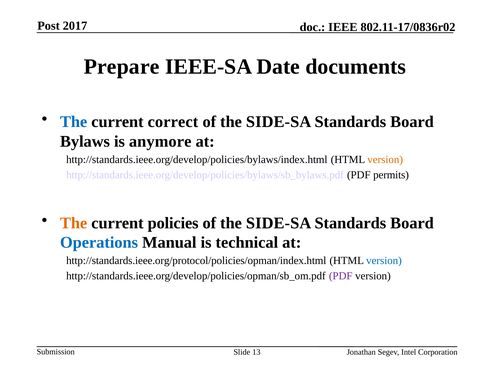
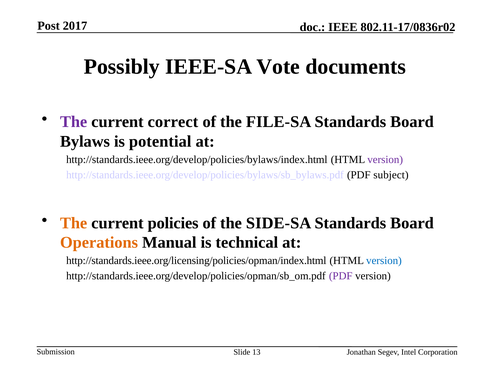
Prepare: Prepare -> Possibly (122, 67)
Date: Date -> Vote (278, 67)
The colour: blue -> purple (74, 122)
SIDE-SA: SIDE-SA -> FILE-SA (279, 122)
anymore: anymore -> potential (160, 142)
version colour: orange -> purple (385, 160)
permits: permits -> subject (391, 175)
Operations colour: blue -> orange (99, 243)
http://standards.ieee.org/protocol/policies/opman/index.html: http://standards.ieee.org/protocol/policies/opman/index.html -> http://standards.ieee.org/licensing/policies/opman/index.html (196, 261)
